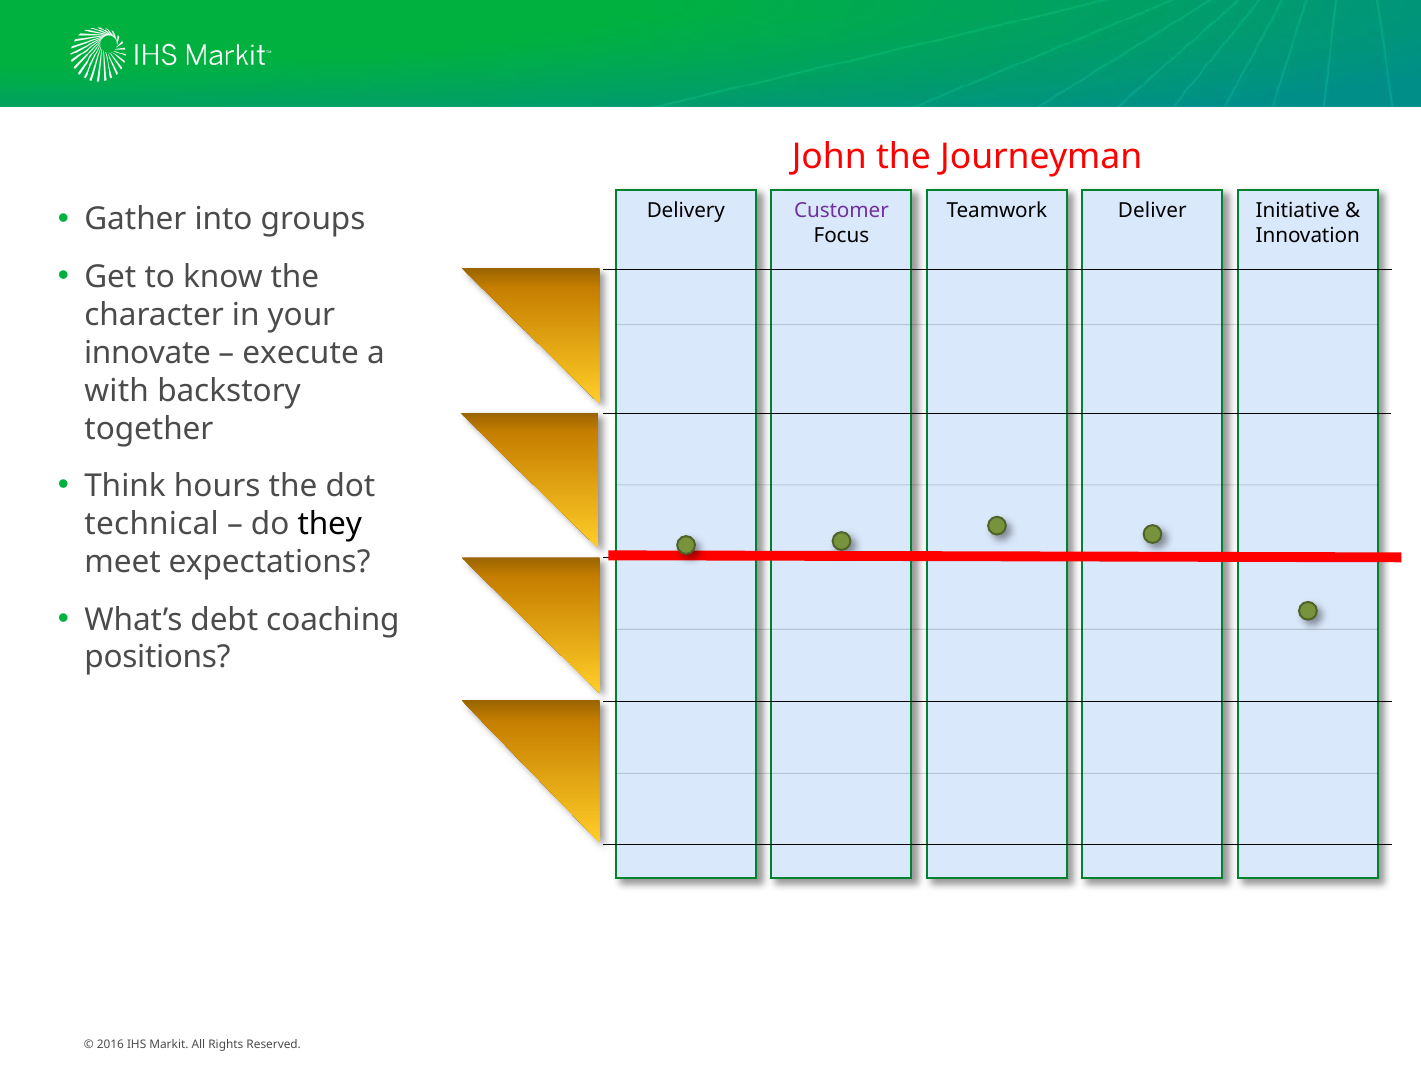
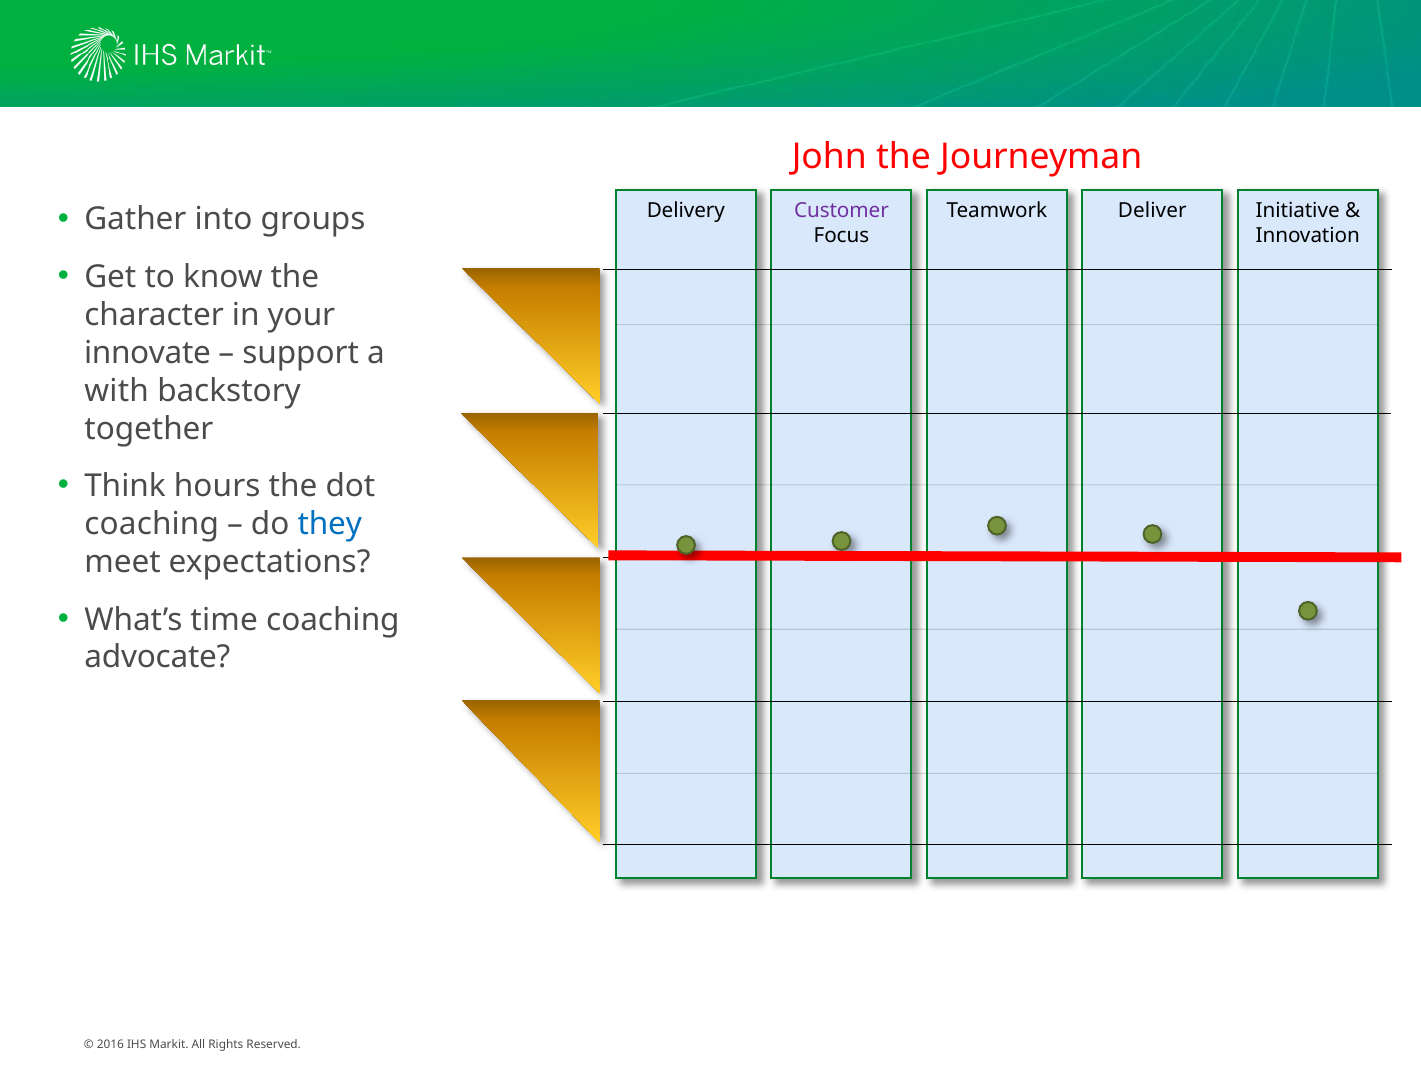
execute: execute -> support (301, 353)
technical: technical -> coaching (152, 524)
they colour: black -> blue (330, 524)
debt: debt -> time (224, 620)
positions: positions -> advocate (157, 657)
